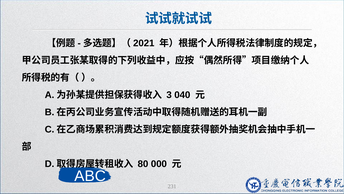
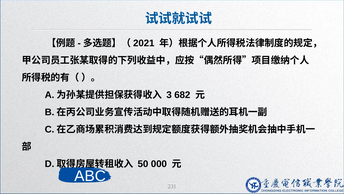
040: 040 -> 682 (182, 95)
80: 80 -> 50 (143, 164)
